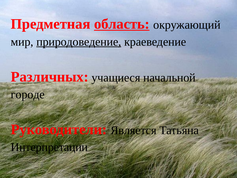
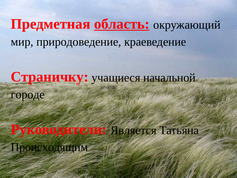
природоведение underline: present -> none (79, 42)
Различных: Различных -> Страничку (50, 77)
Интерпретации: Интерпретации -> Происходящим (49, 147)
